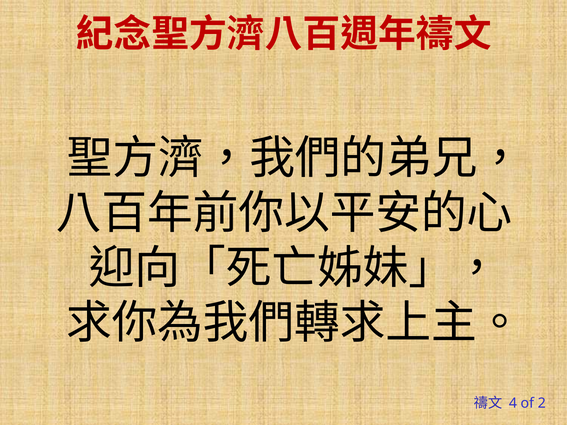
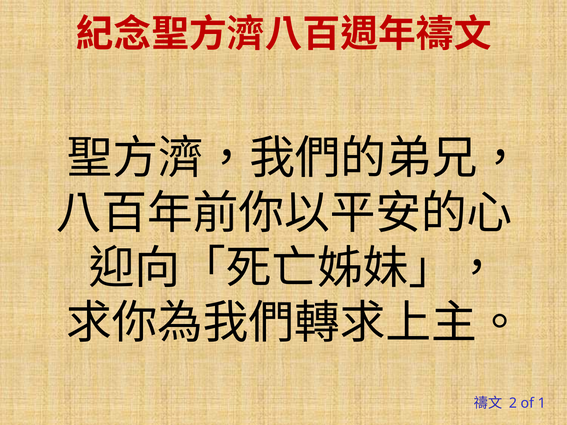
4: 4 -> 2 (513, 403)
2: 2 -> 1 (542, 403)
